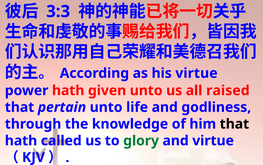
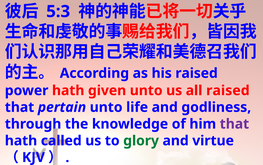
3:3: 3:3 -> 5:3 (58, 11)
his virtue: virtue -> raised (197, 73)
that colour: black -> purple (234, 124)
